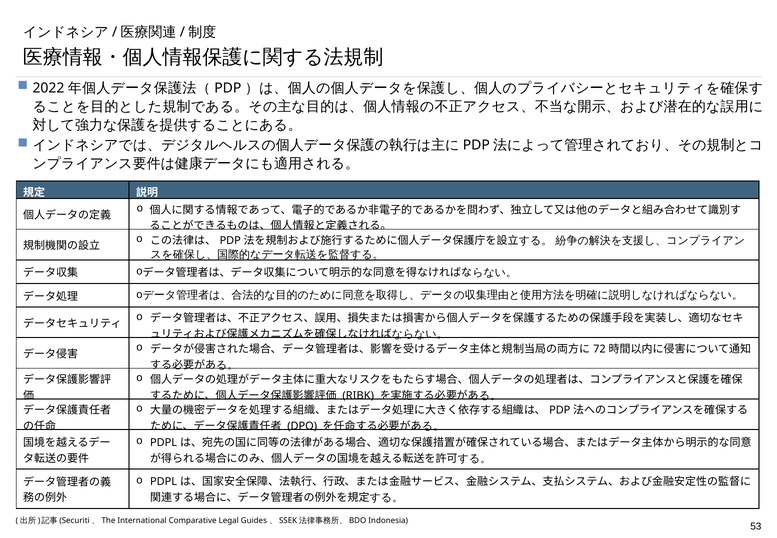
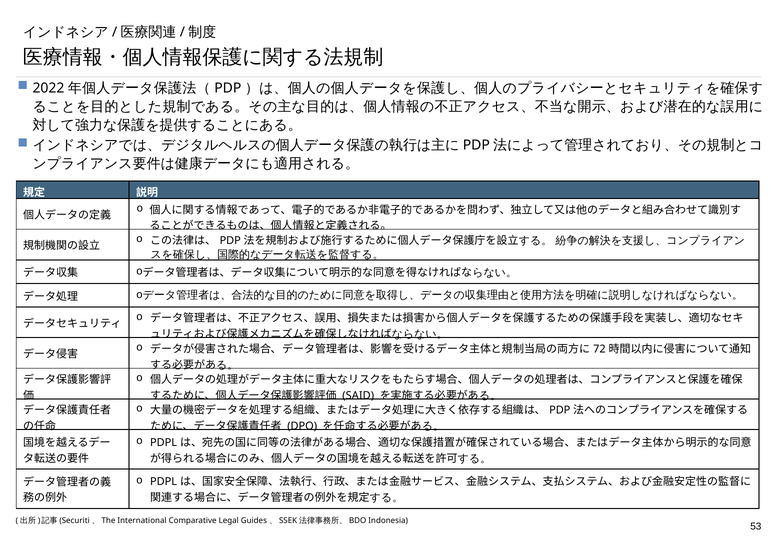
RIBK: RIBK -> SAID (358, 395)
